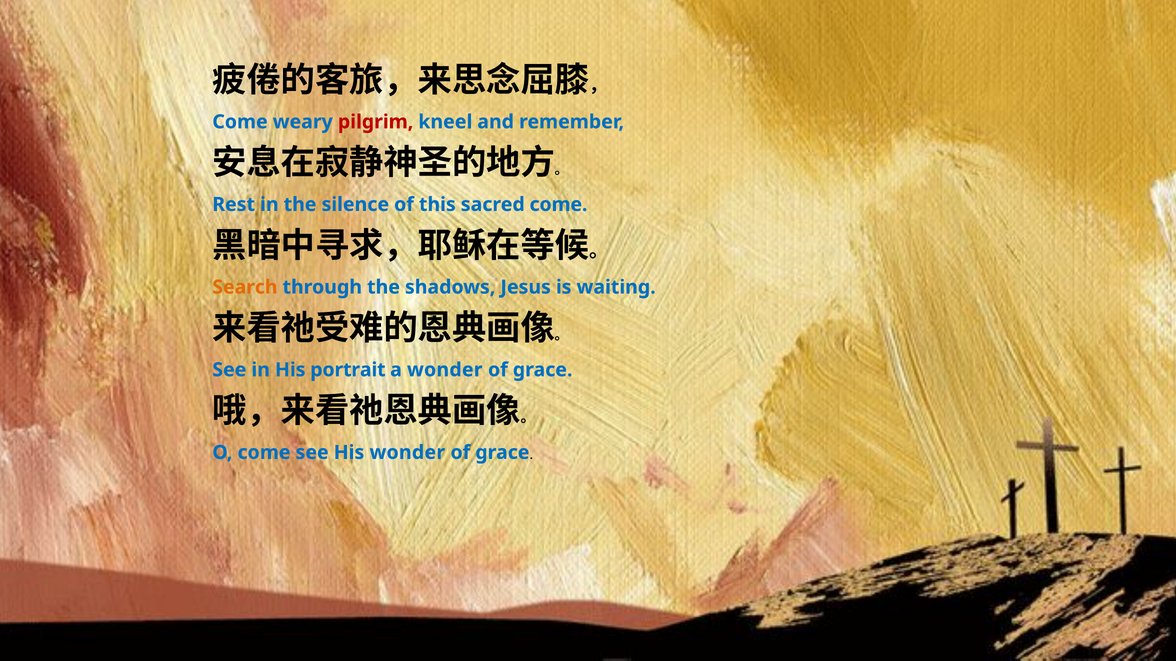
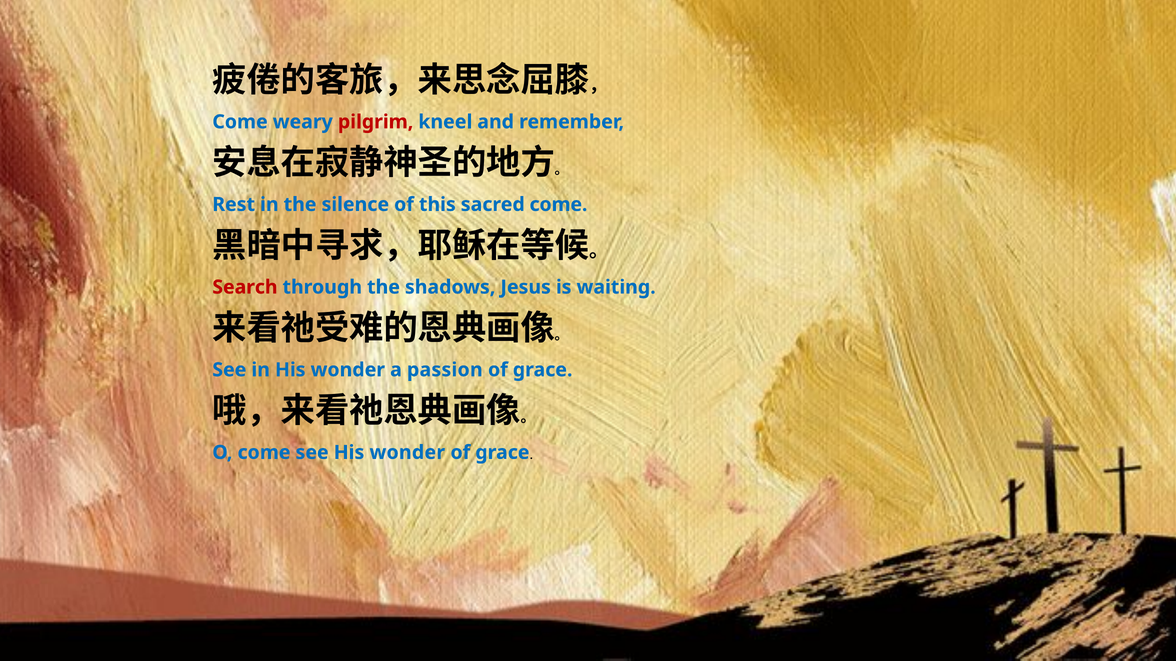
Search colour: orange -> red (245, 287)
in His portrait: portrait -> wonder (348, 370)
a wonder: wonder -> passion (445, 370)
